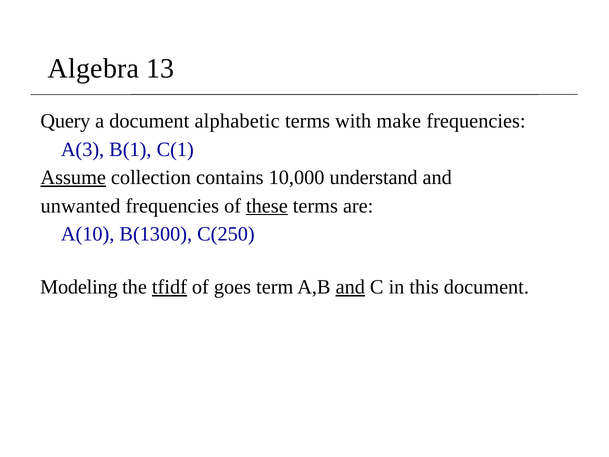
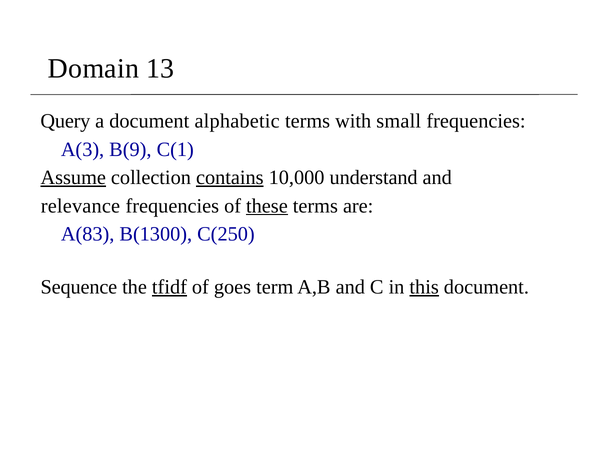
Algebra: Algebra -> Domain (93, 68)
make: make -> small (399, 121)
B(1: B(1 -> B(9 (130, 149)
contains underline: none -> present (230, 177)
unwanted: unwanted -> relevance (80, 206)
A(10: A(10 -> A(83 (88, 234)
Modeling: Modeling -> Sequence (79, 287)
and underline: present -> none (350, 287)
this underline: none -> present (424, 287)
